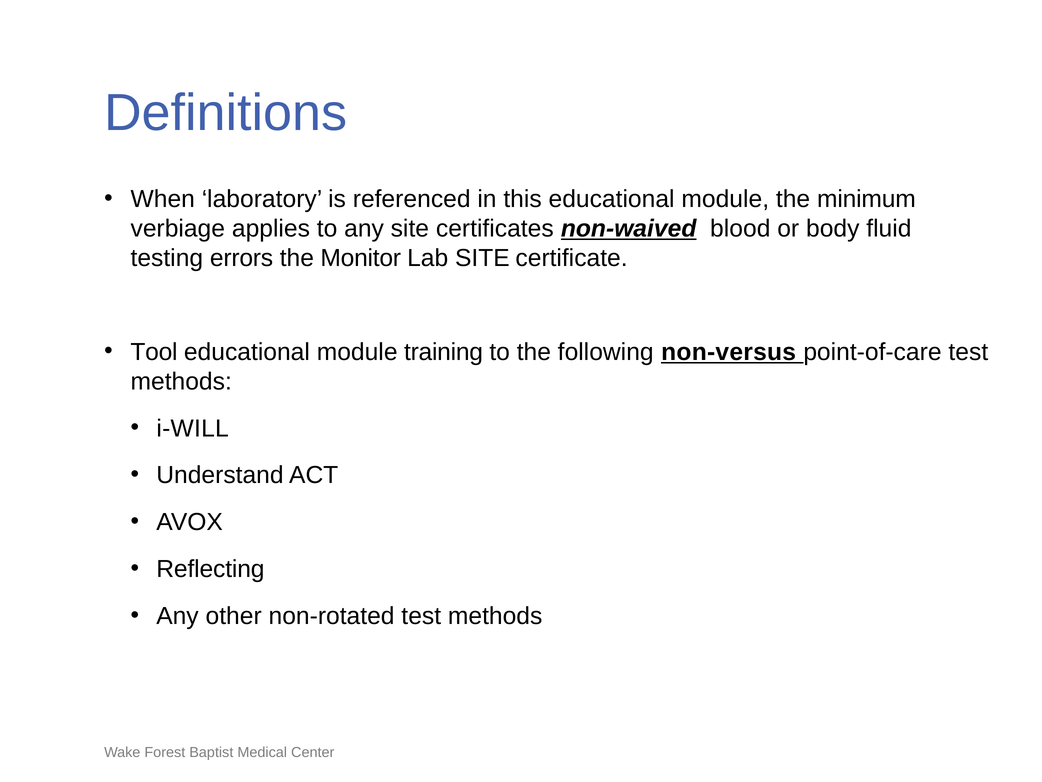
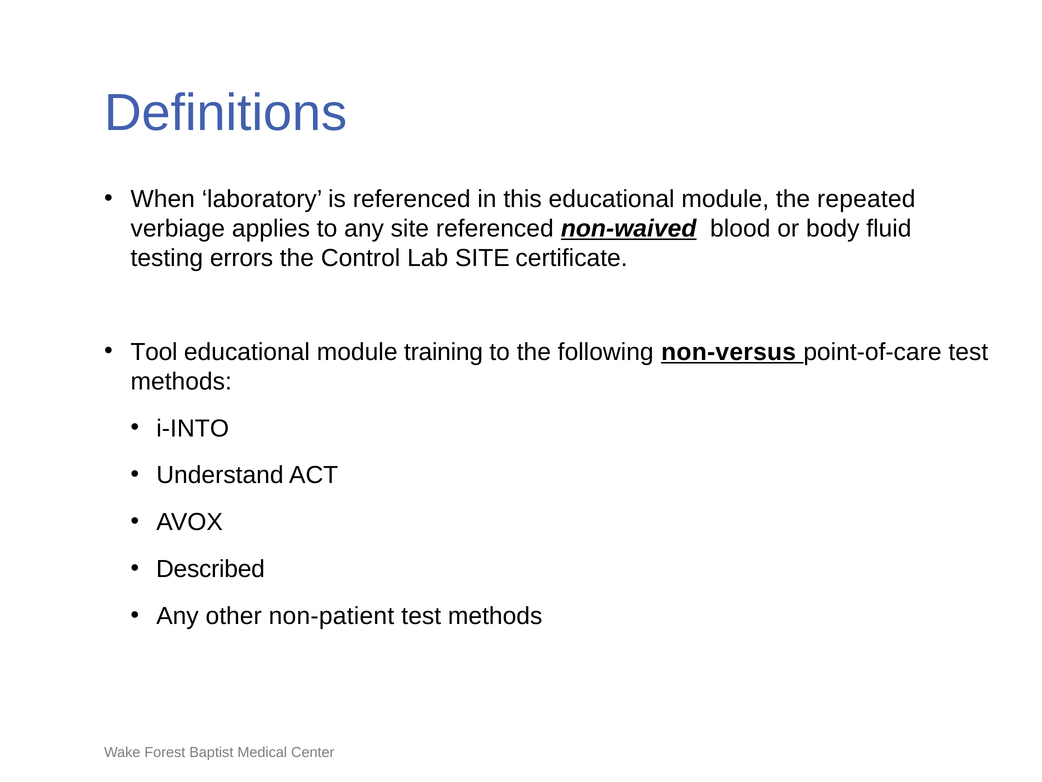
minimum: minimum -> repeated (866, 199)
site certificates: certificates -> referenced (495, 228)
Monitor: Monitor -> Control (361, 258)
i-WILL: i-WILL -> i-INTO (193, 428)
Reflecting: Reflecting -> Described (210, 569)
non-rotated: non-rotated -> non-patient (331, 616)
